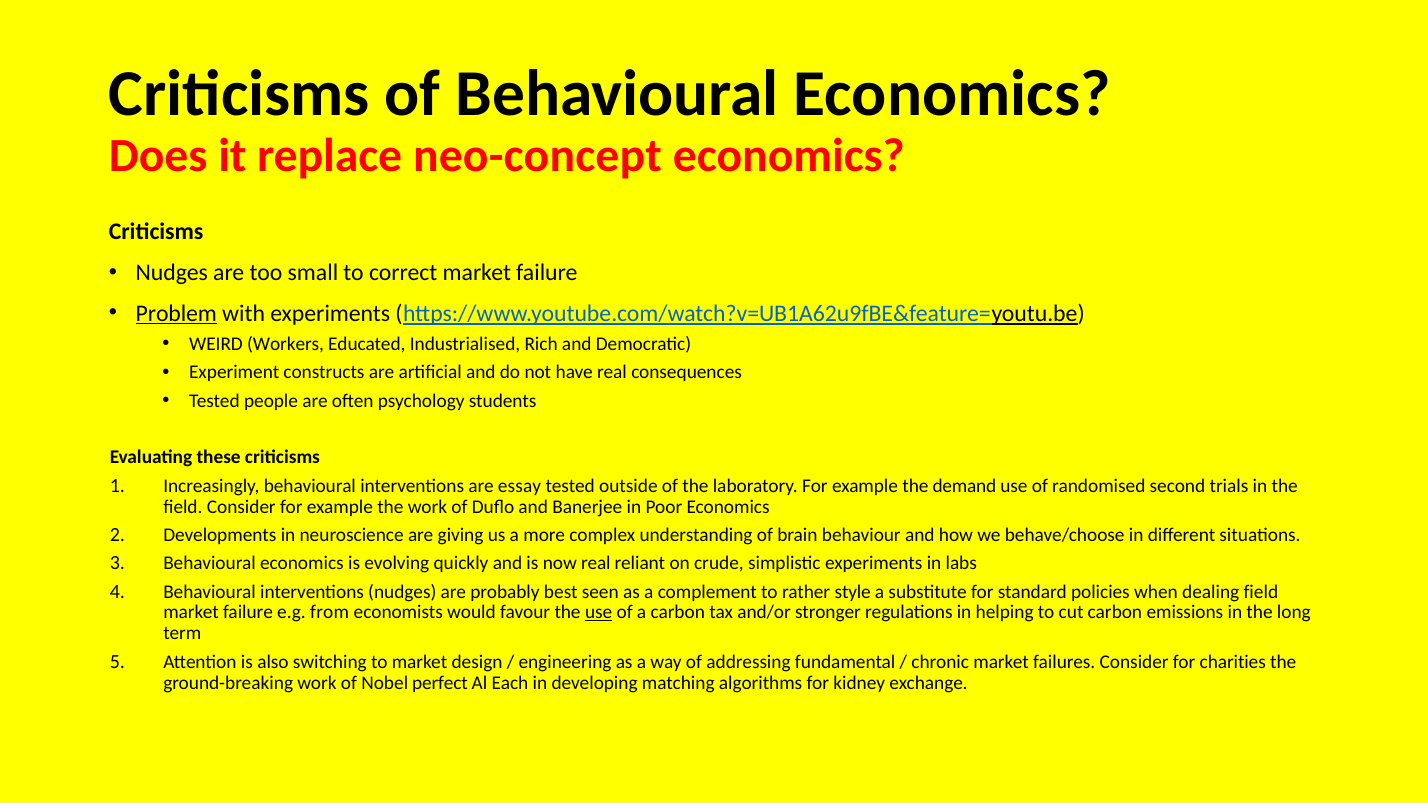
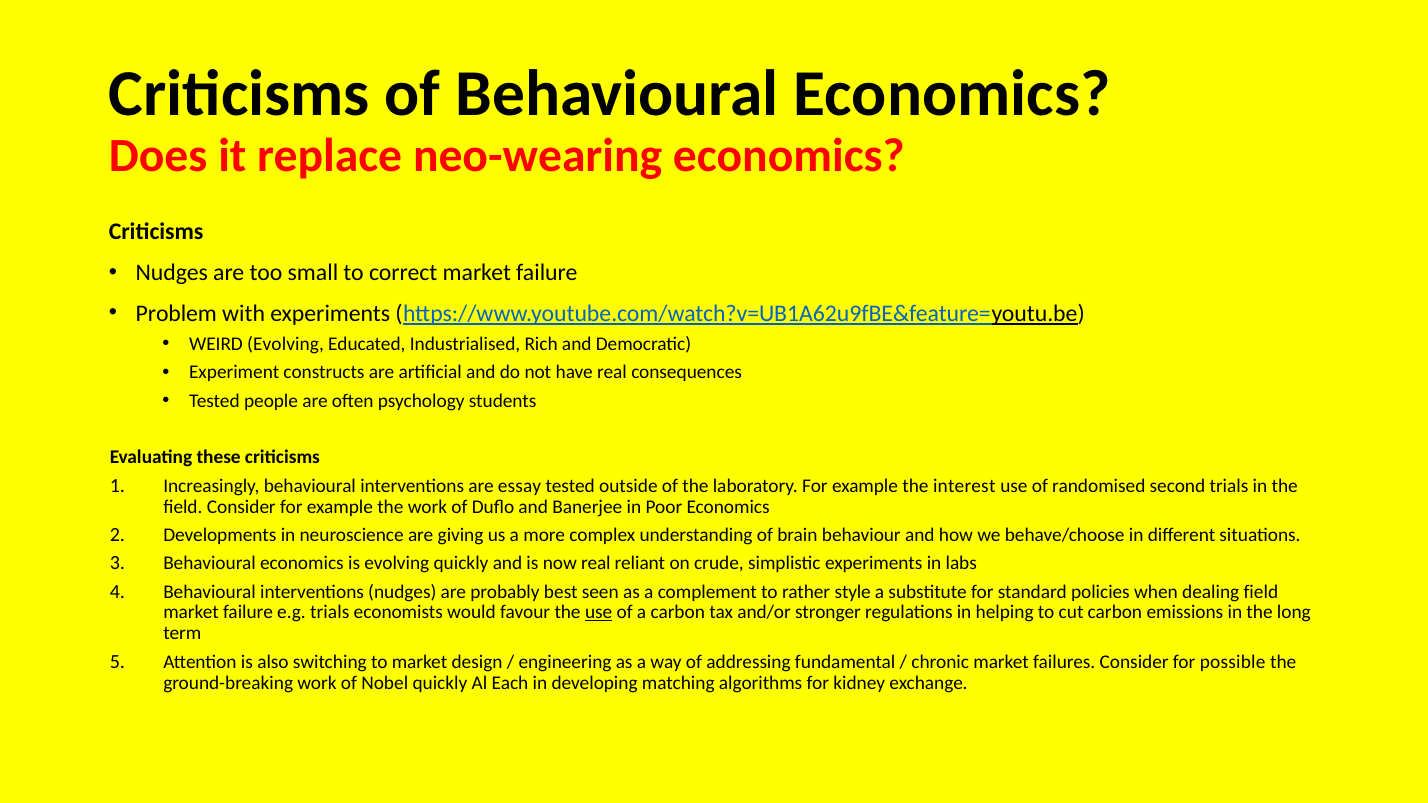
neo-concept: neo-concept -> neo-wearing (538, 155)
Problem underline: present -> none (176, 313)
WEIRD Workers: Workers -> Evolving (286, 344)
demand: demand -> interest (964, 486)
e.g from: from -> trials (330, 613)
charities: charities -> possible (1233, 662)
Nobel perfect: perfect -> quickly (440, 683)
